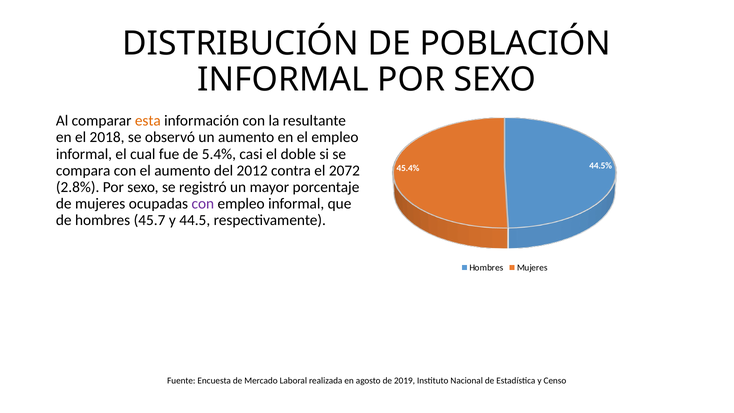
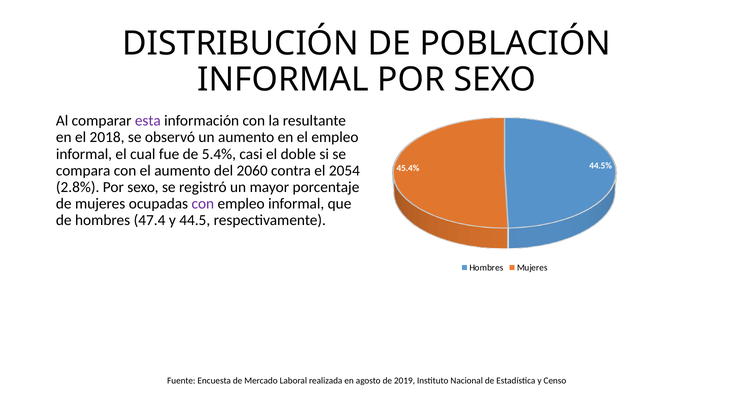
esta colour: orange -> purple (148, 121)
2012: 2012 -> 2060 (252, 170)
2072: 2072 -> 2054 (344, 170)
45.7: 45.7 -> 47.4 (150, 220)
